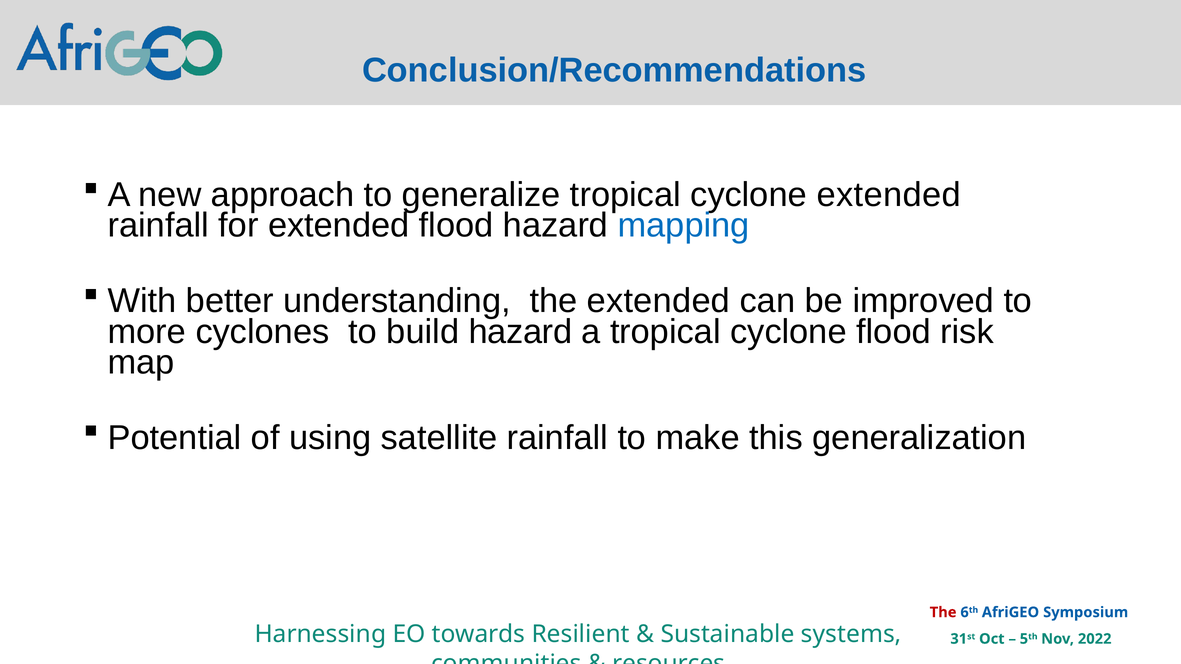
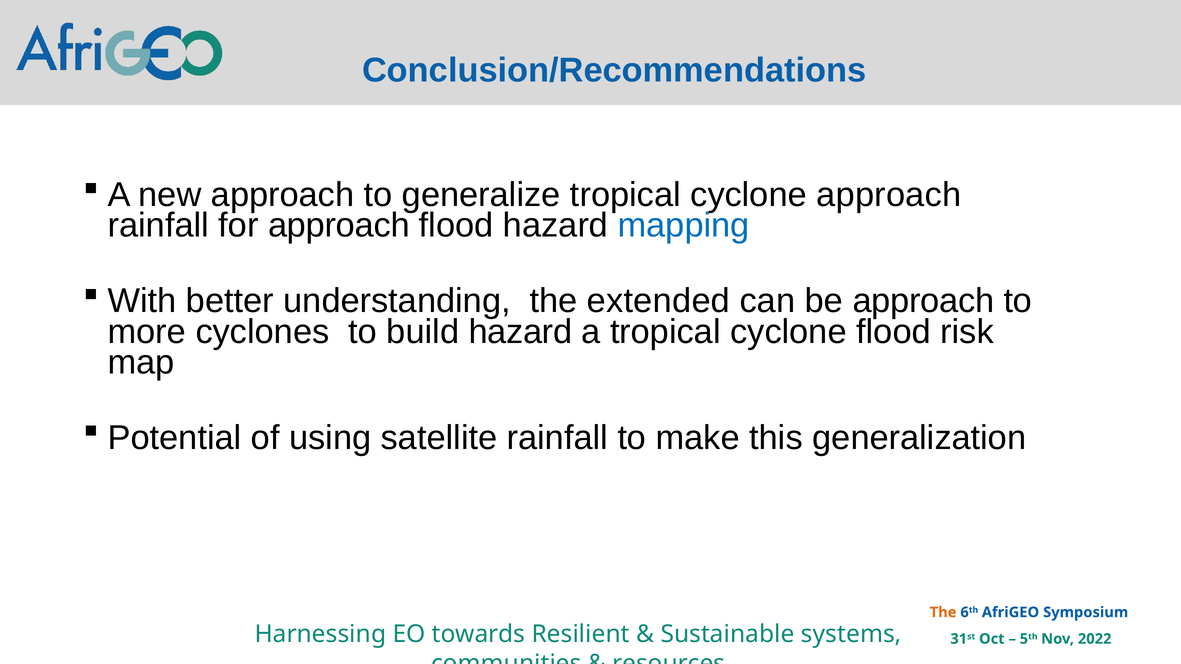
cyclone extended: extended -> approach (889, 195)
for extended: extended -> approach (339, 226)
be improved: improved -> approach (923, 301)
The colour: red -> orange (943, 613)
